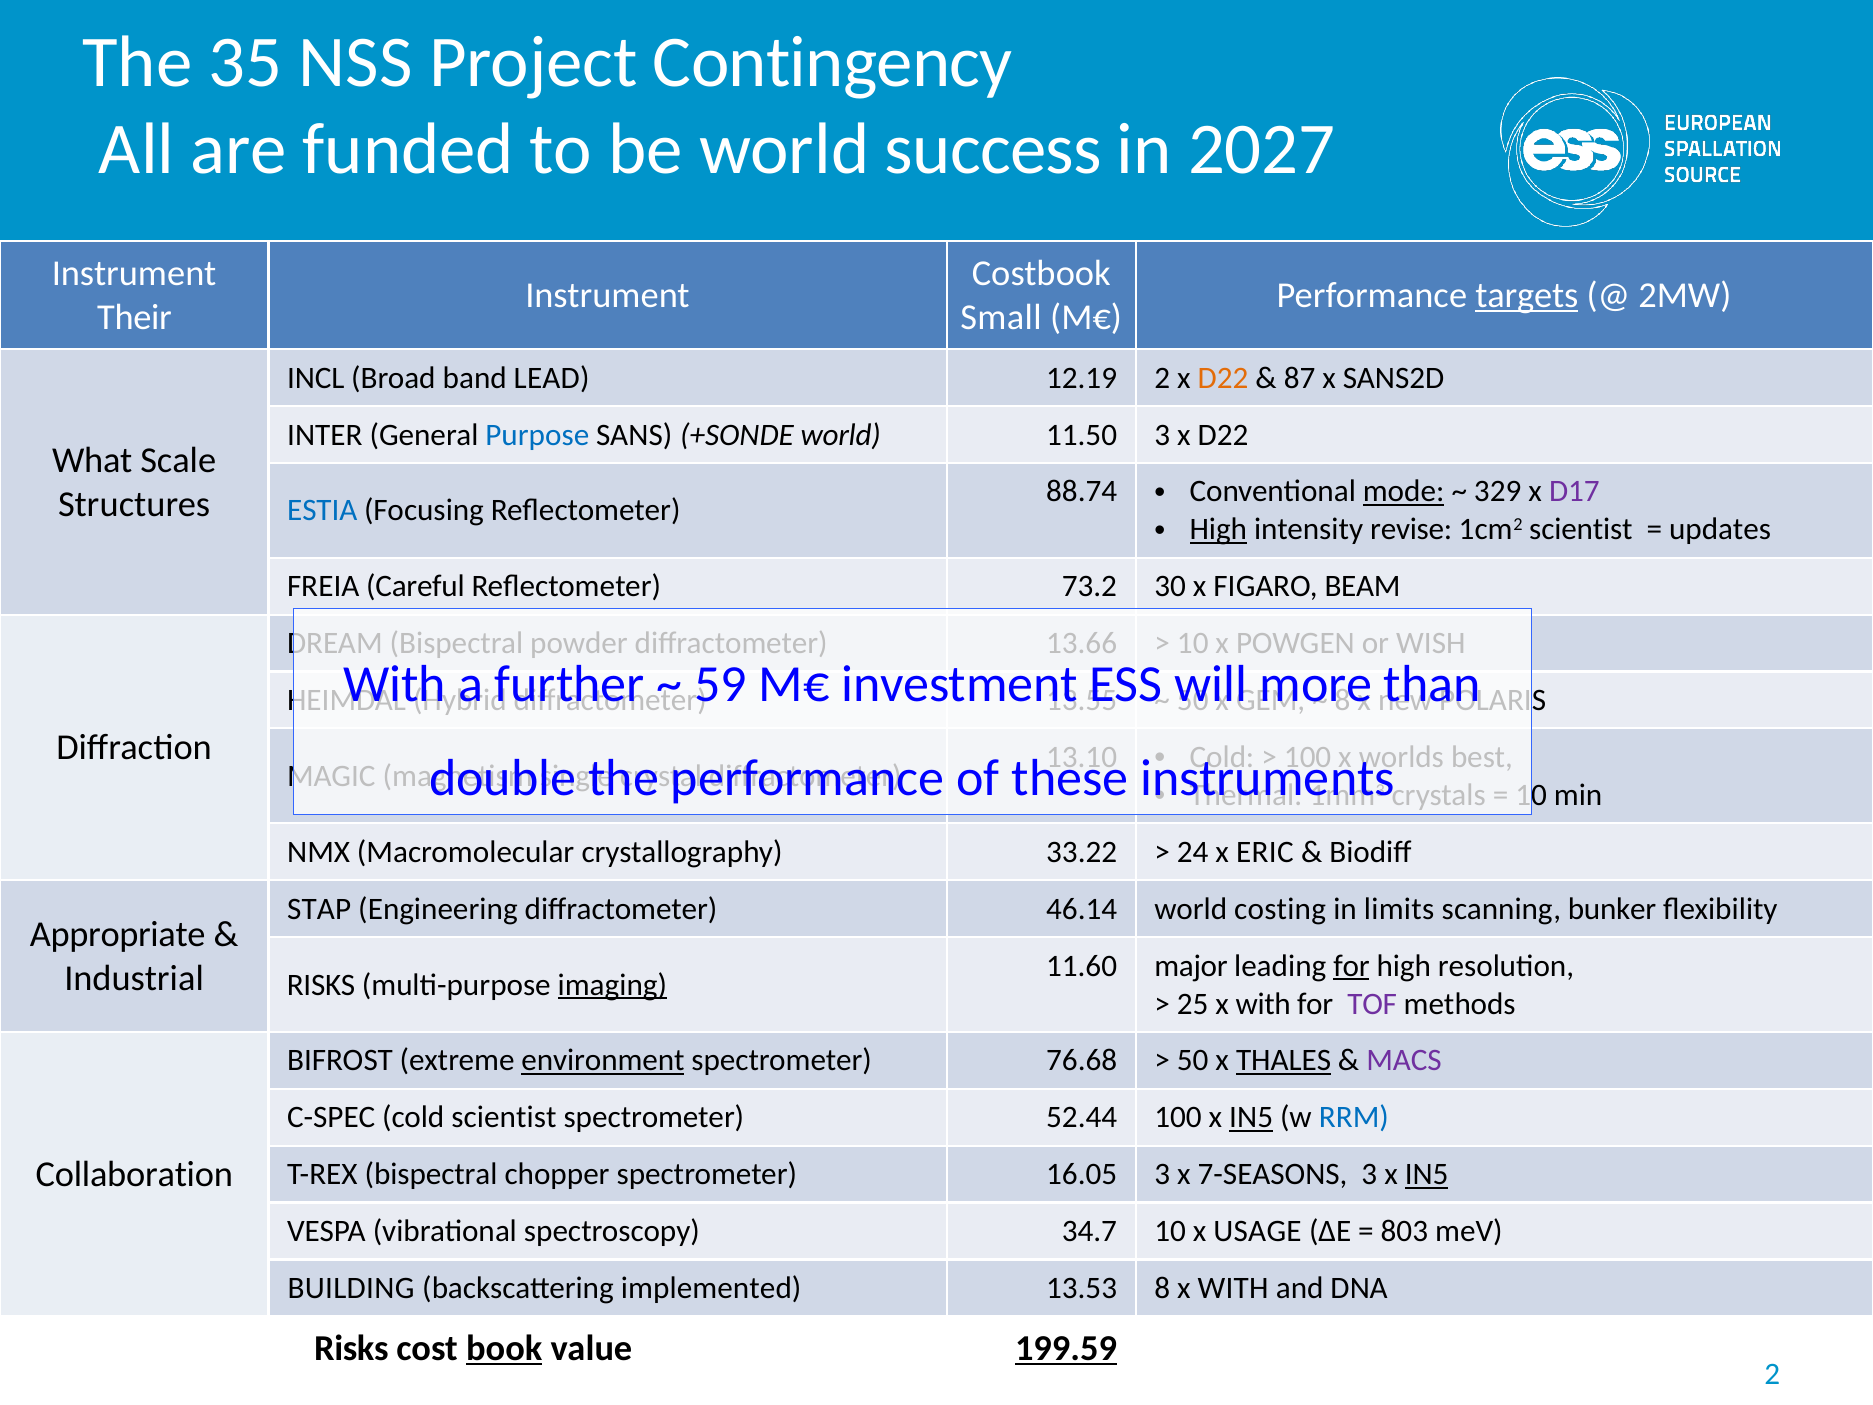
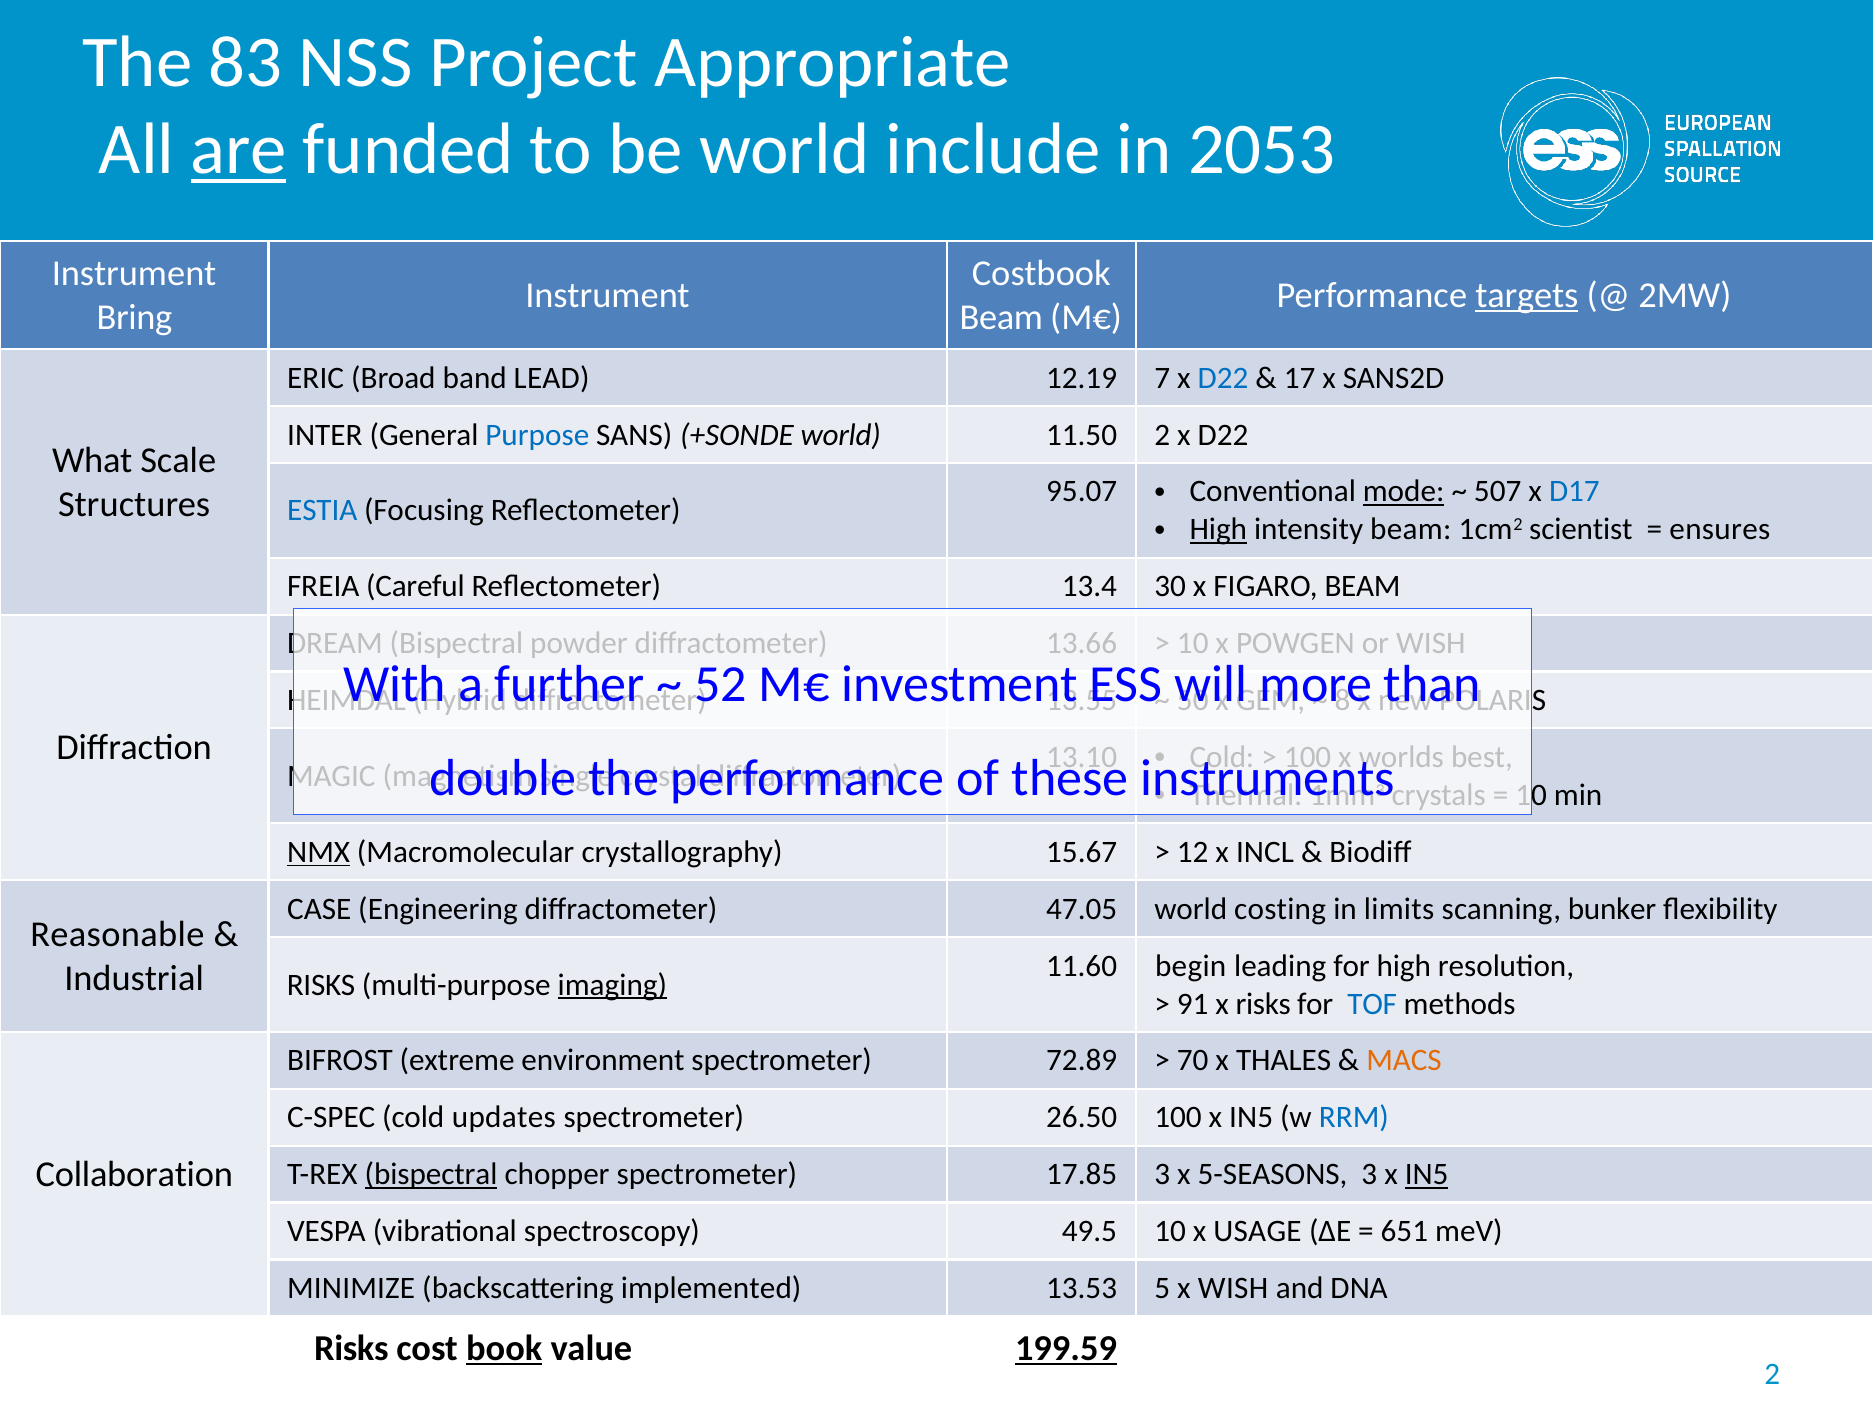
35: 35 -> 83 (246, 63)
Contingency: Contingency -> Appropriate (833, 63)
are underline: none -> present (239, 150)
success: success -> include (993, 150)
2027: 2027 -> 2053 (1262, 150)
Their: Their -> Bring (134, 318)
Small: Small -> Beam (1001, 318)
INCL: INCL -> ERIC (316, 378)
12.19 2: 2 -> 7 (1162, 378)
D22 colour: orange -> blue (1223, 378)
87: 87 -> 17 (1300, 378)
11.50 3: 3 -> 2 (1162, 435)
88.74: 88.74 -> 95.07 (1082, 492)
329: 329 -> 507 (1498, 492)
D17 colour: purple -> blue (1574, 492)
intensity revise: revise -> beam (1411, 530)
updates: updates -> ensures (1720, 530)
73.2: 73.2 -> 13.4 (1089, 586)
59: 59 -> 52 (721, 684)
NMX underline: none -> present (319, 852)
33.22: 33.22 -> 15.67 (1082, 852)
24: 24 -> 12 (1193, 852)
ERIC: ERIC -> INCL (1265, 852)
STAP: STAP -> CASE (319, 909)
46.14: 46.14 -> 47.05 (1082, 909)
Appropriate: Appropriate -> Reasonable (117, 934)
major: major -> begin (1191, 966)
for underline: present -> none (1351, 966)
25: 25 -> 91 (1193, 1004)
with: with -> risks (1263, 1004)
TOF colour: purple -> blue (1372, 1004)
environment underline: present -> none (603, 1060)
76.68: 76.68 -> 72.89 (1082, 1060)
50: 50 -> 70 (1193, 1060)
THALES underline: present -> none (1284, 1060)
MACS colour: purple -> orange (1404, 1060)
cold scientist: scientist -> updates (504, 1117)
52.44: 52.44 -> 26.50 (1082, 1117)
IN5 underline: present -> none (1251, 1117)
bispectral underline: none -> present (431, 1174)
16.05: 16.05 -> 17.85 (1082, 1174)
7-SEASONS: 7-SEASONS -> 5-SEASONS (1273, 1174)
34.7: 34.7 -> 49.5 (1089, 1231)
803: 803 -> 651 (1404, 1231)
BUILDING: BUILDING -> MINIMIZE (351, 1288)
13.53 8: 8 -> 5 (1162, 1288)
WITH: WITH -> WISH (1233, 1288)
